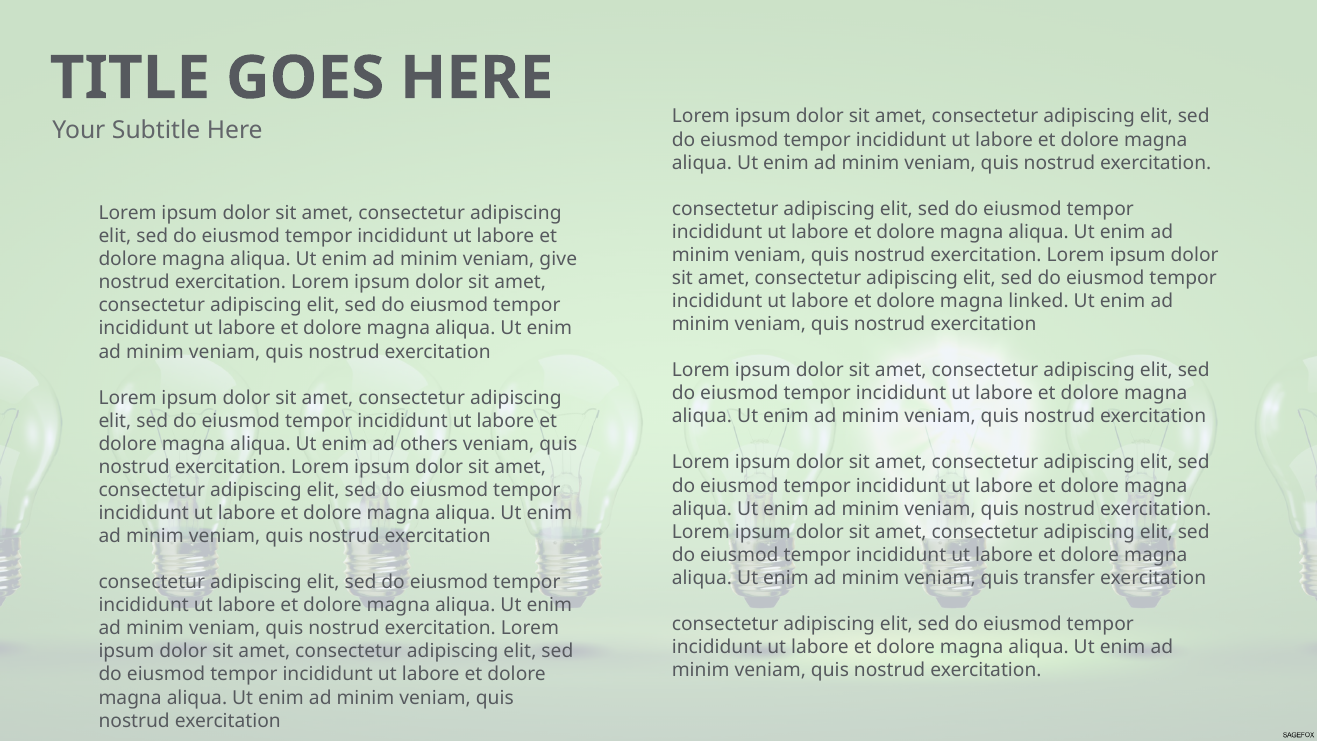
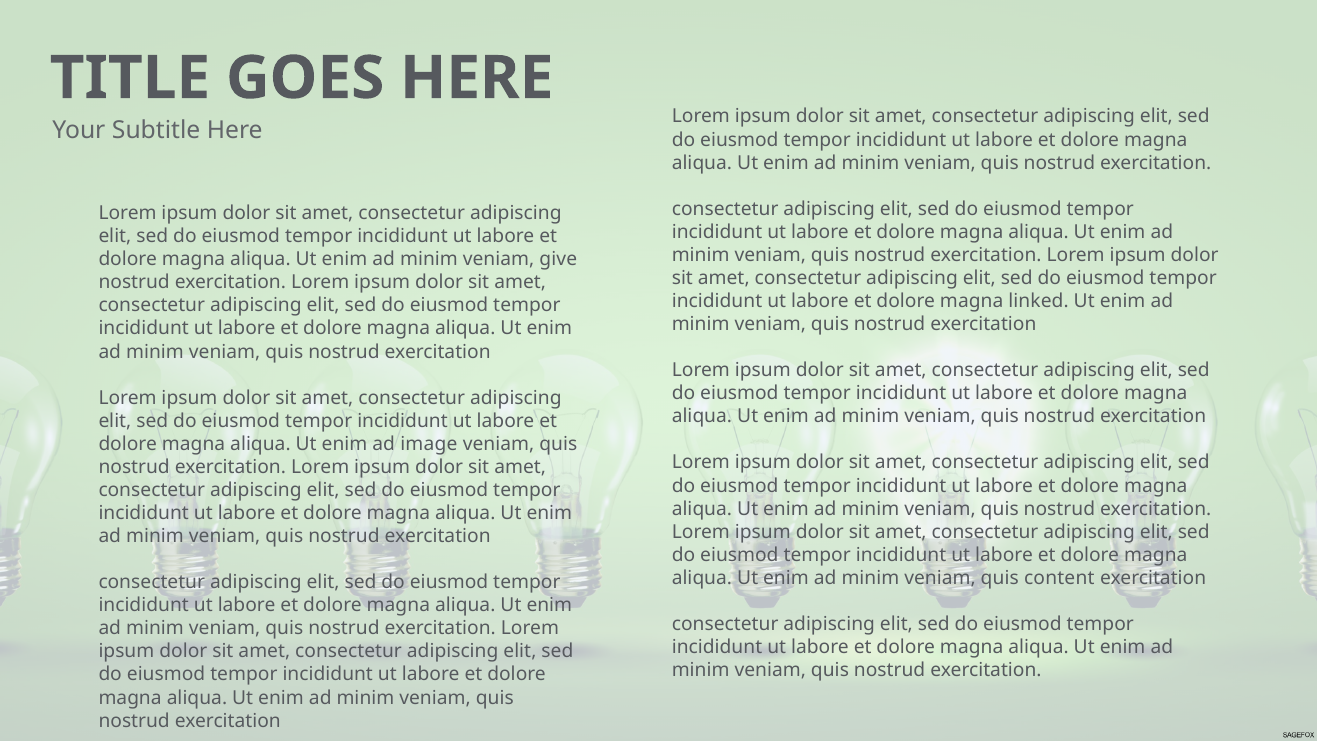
others: others -> image (429, 444)
transfer: transfer -> content (1059, 578)
